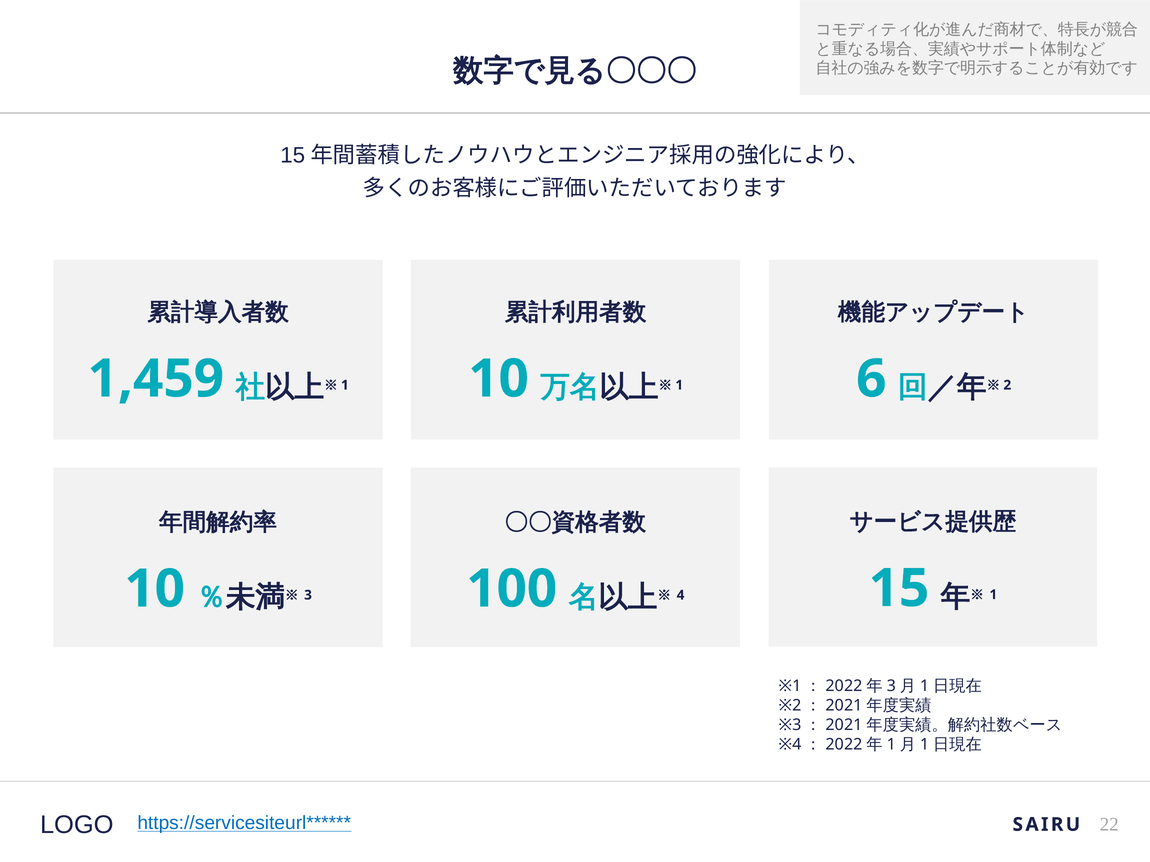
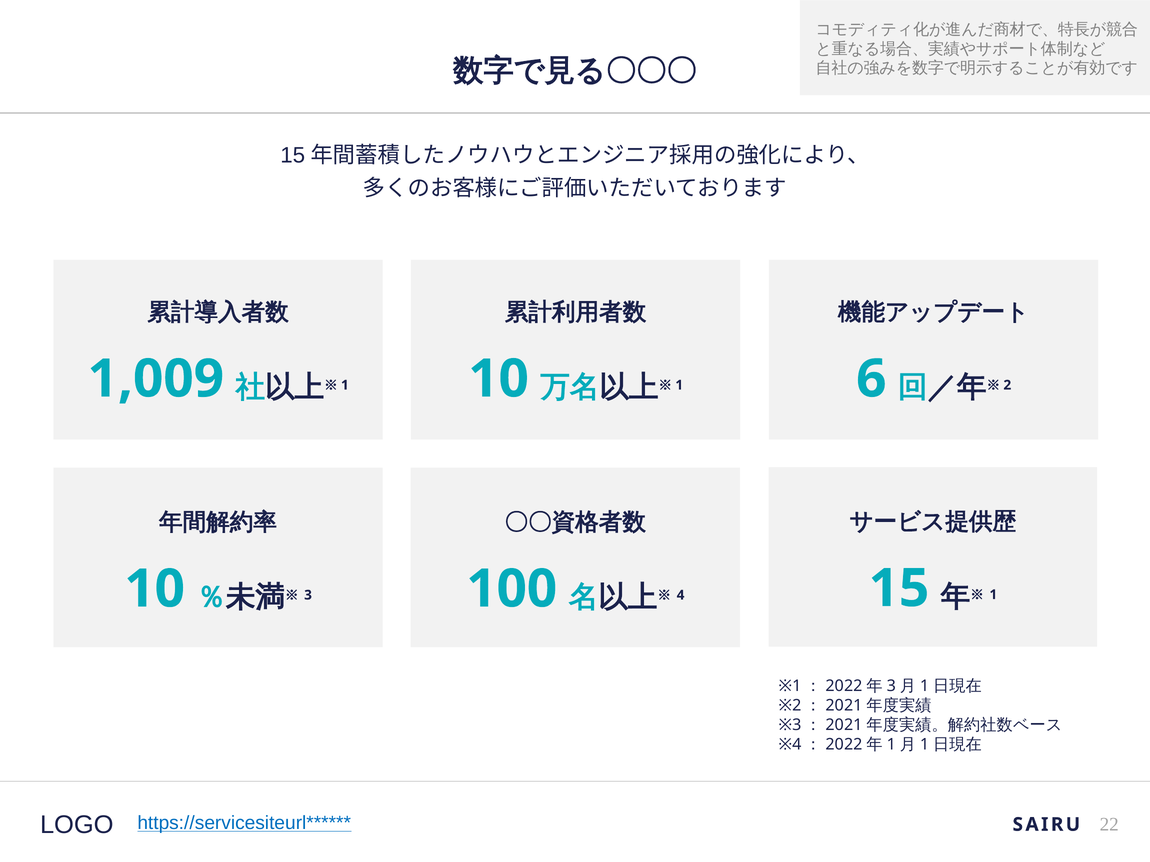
1,459: 1,459 -> 1,009 (156, 379)
